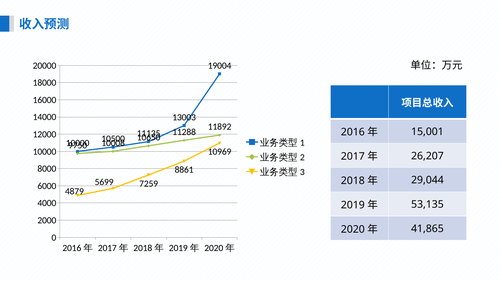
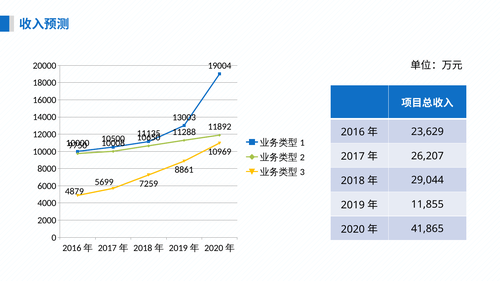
15,001: 15,001 -> 23,629 (427, 132)
53,135: 53,135 -> 11,855 (427, 205)
